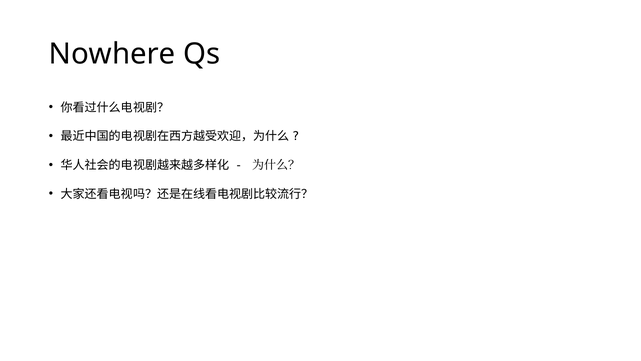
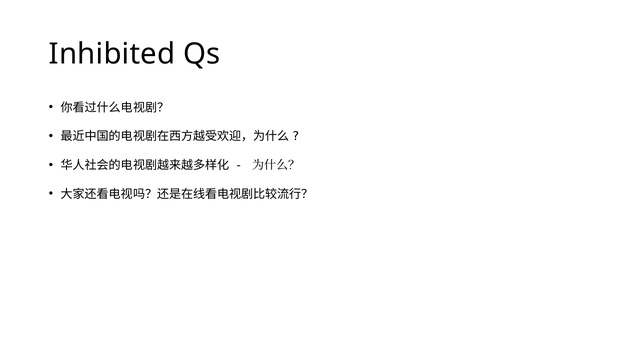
Nowhere: Nowhere -> Inhibited (112, 54)
